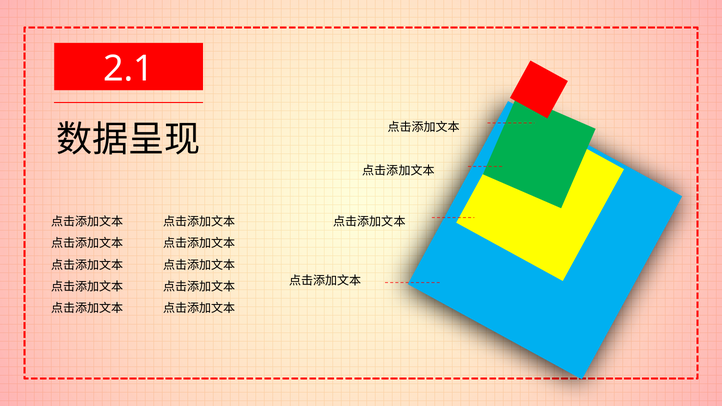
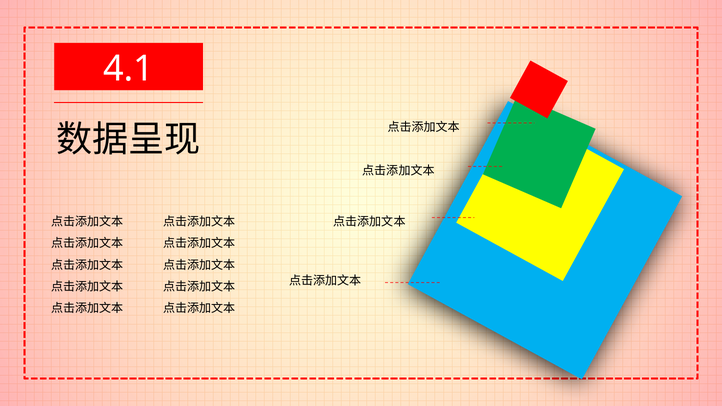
2.1: 2.1 -> 4.1 (129, 69)
